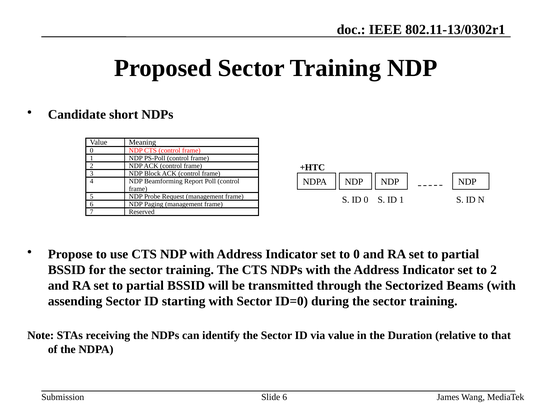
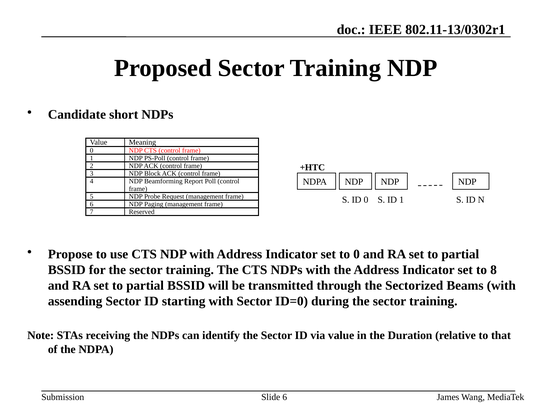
to 2: 2 -> 8 (494, 270)
